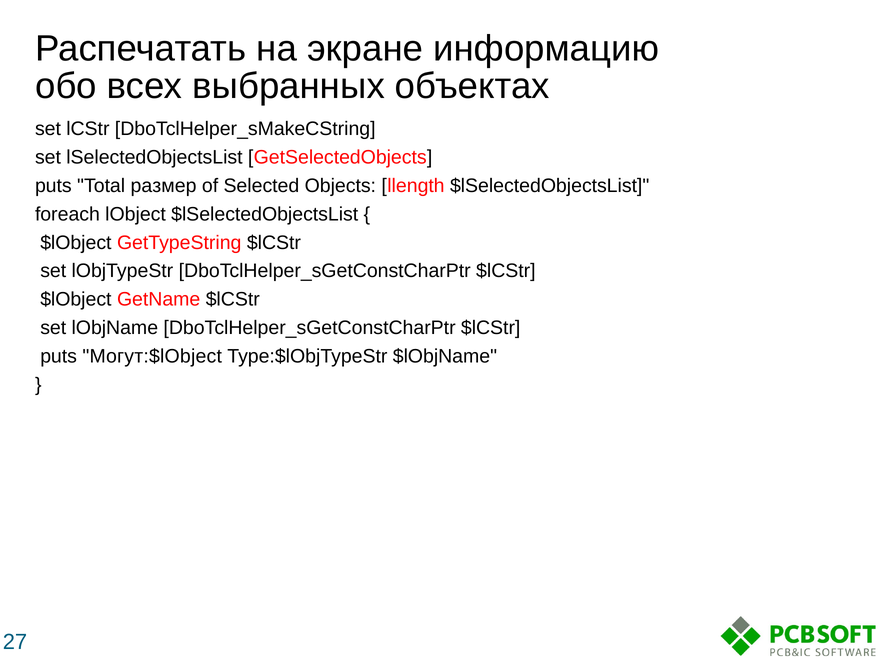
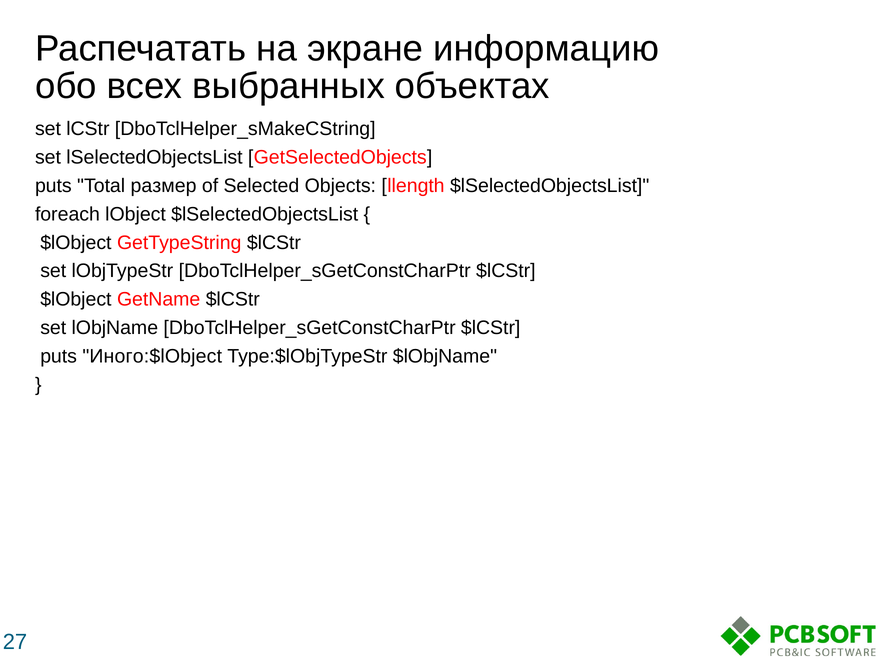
Могут:$lObject: Могут:$lObject -> Иного:$lObject (152, 356)
